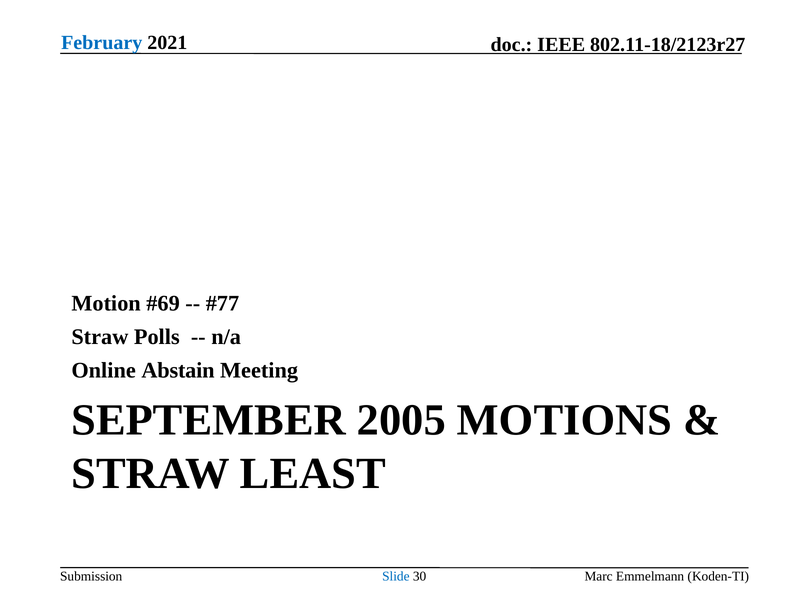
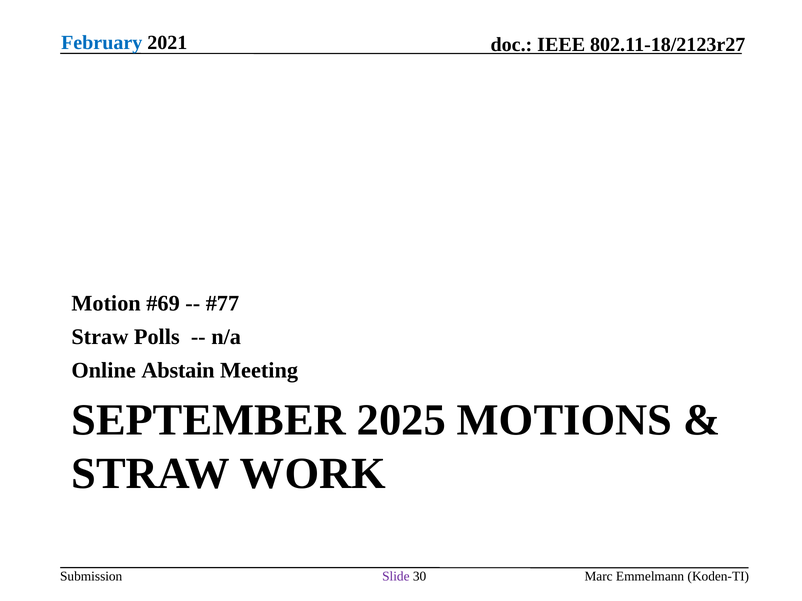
2005: 2005 -> 2025 (401, 420)
LEAST: LEAST -> WORK (313, 474)
Slide colour: blue -> purple (396, 577)
